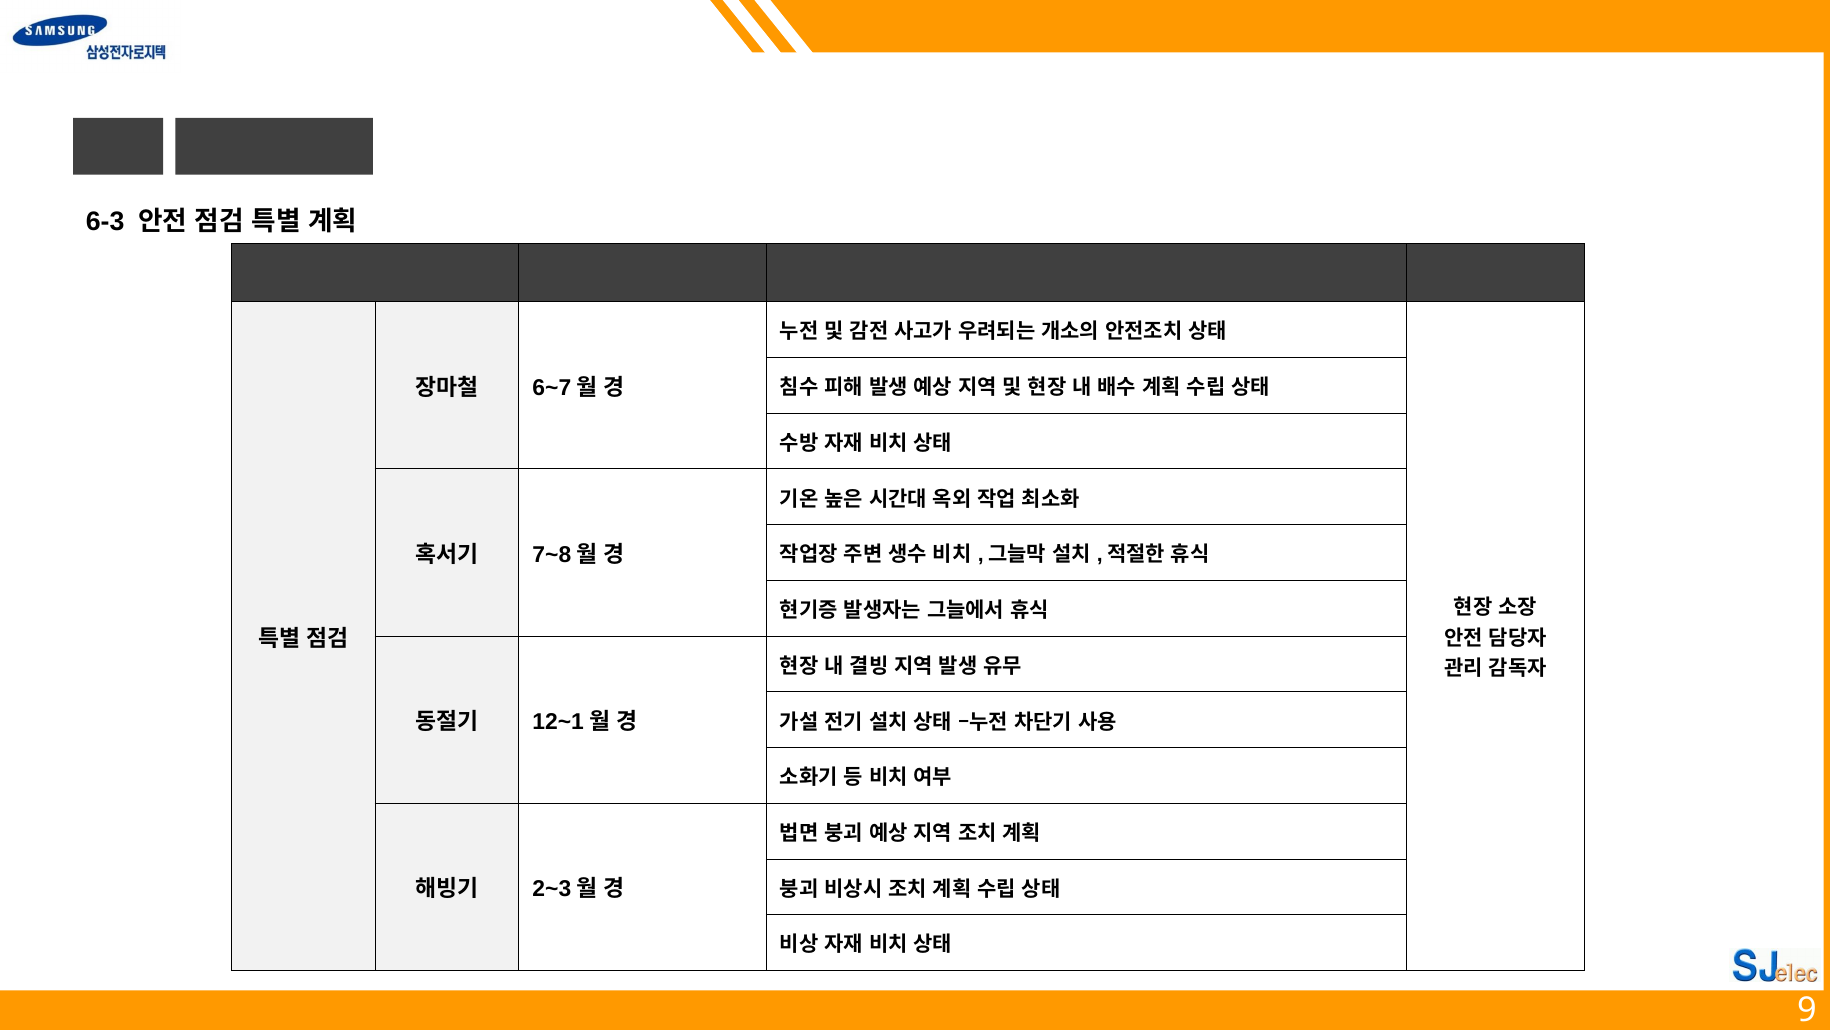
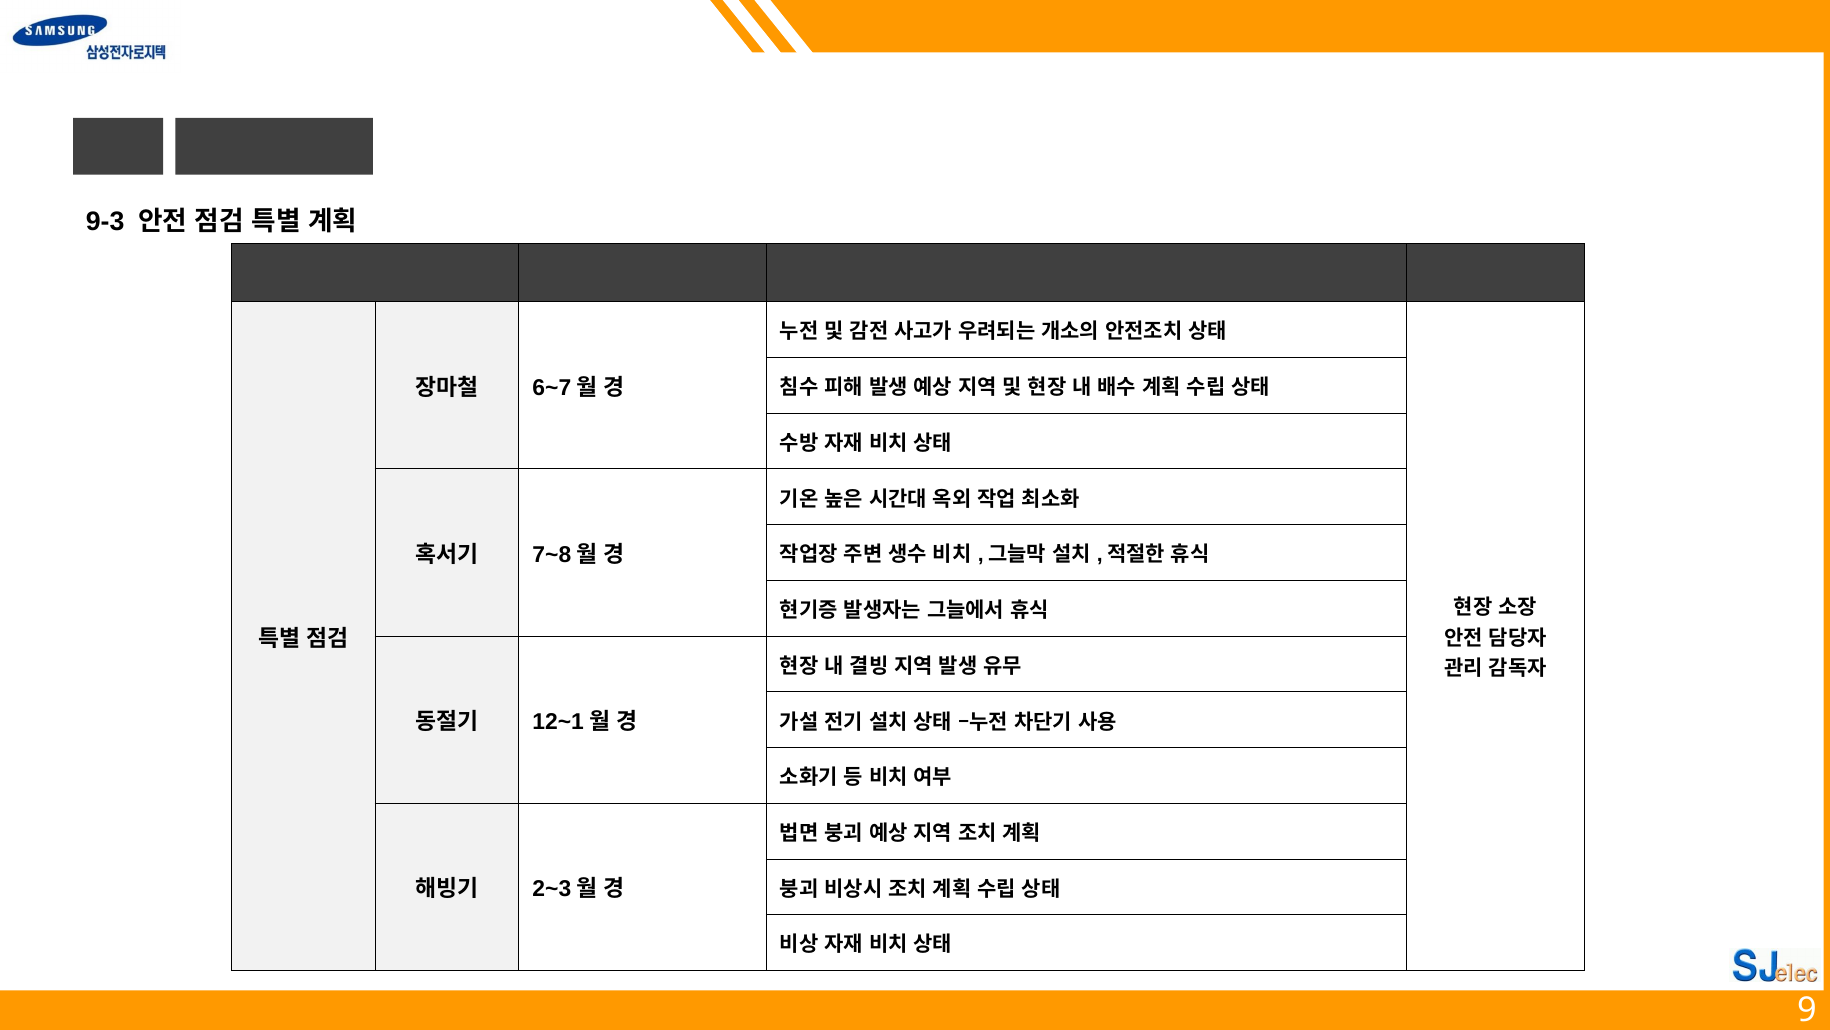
6-3: 6-3 -> 9-3 (105, 222)
